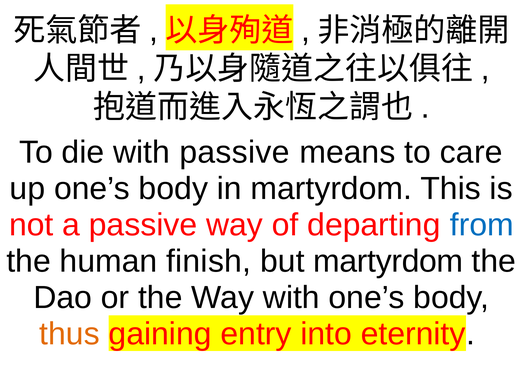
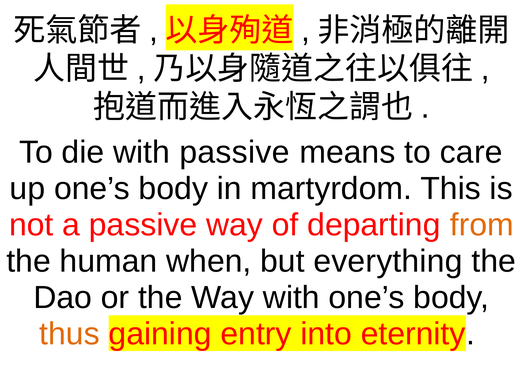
from colour: blue -> orange (482, 225)
finish: finish -> when (209, 261)
but martyrdom: martyrdom -> everything (388, 261)
